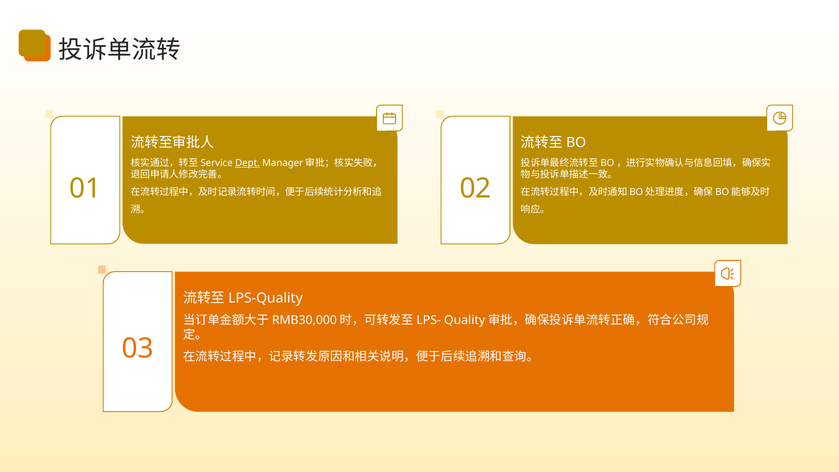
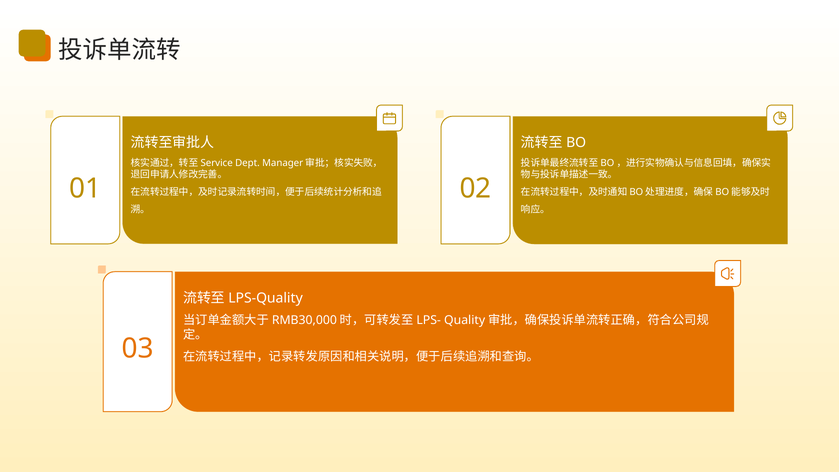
Dept underline: present -> none (247, 163)
